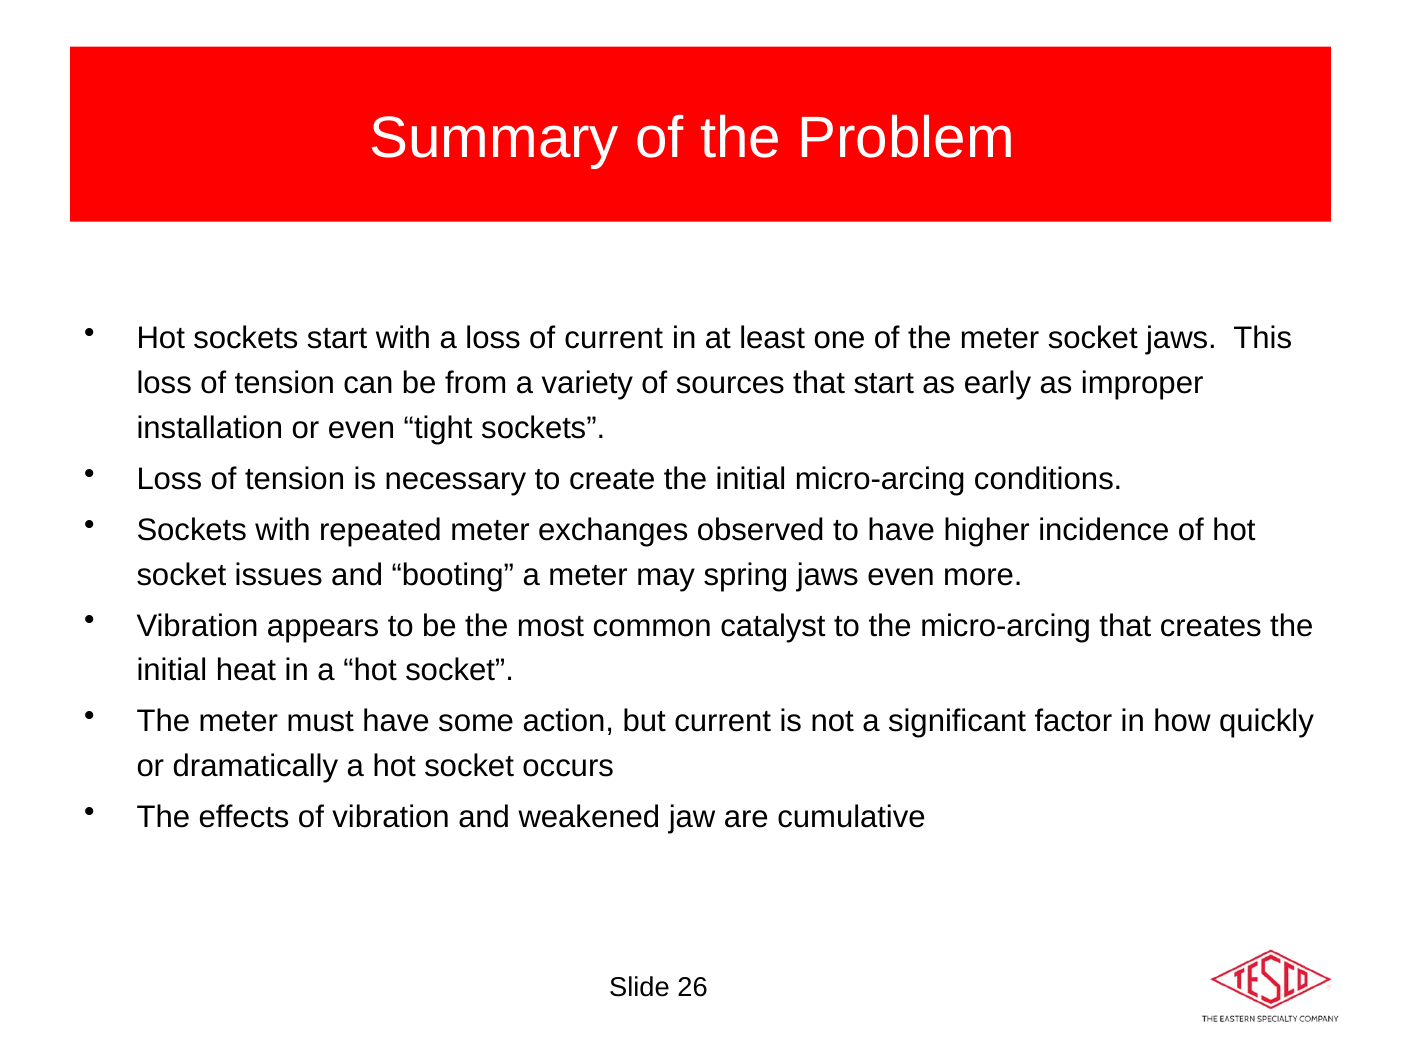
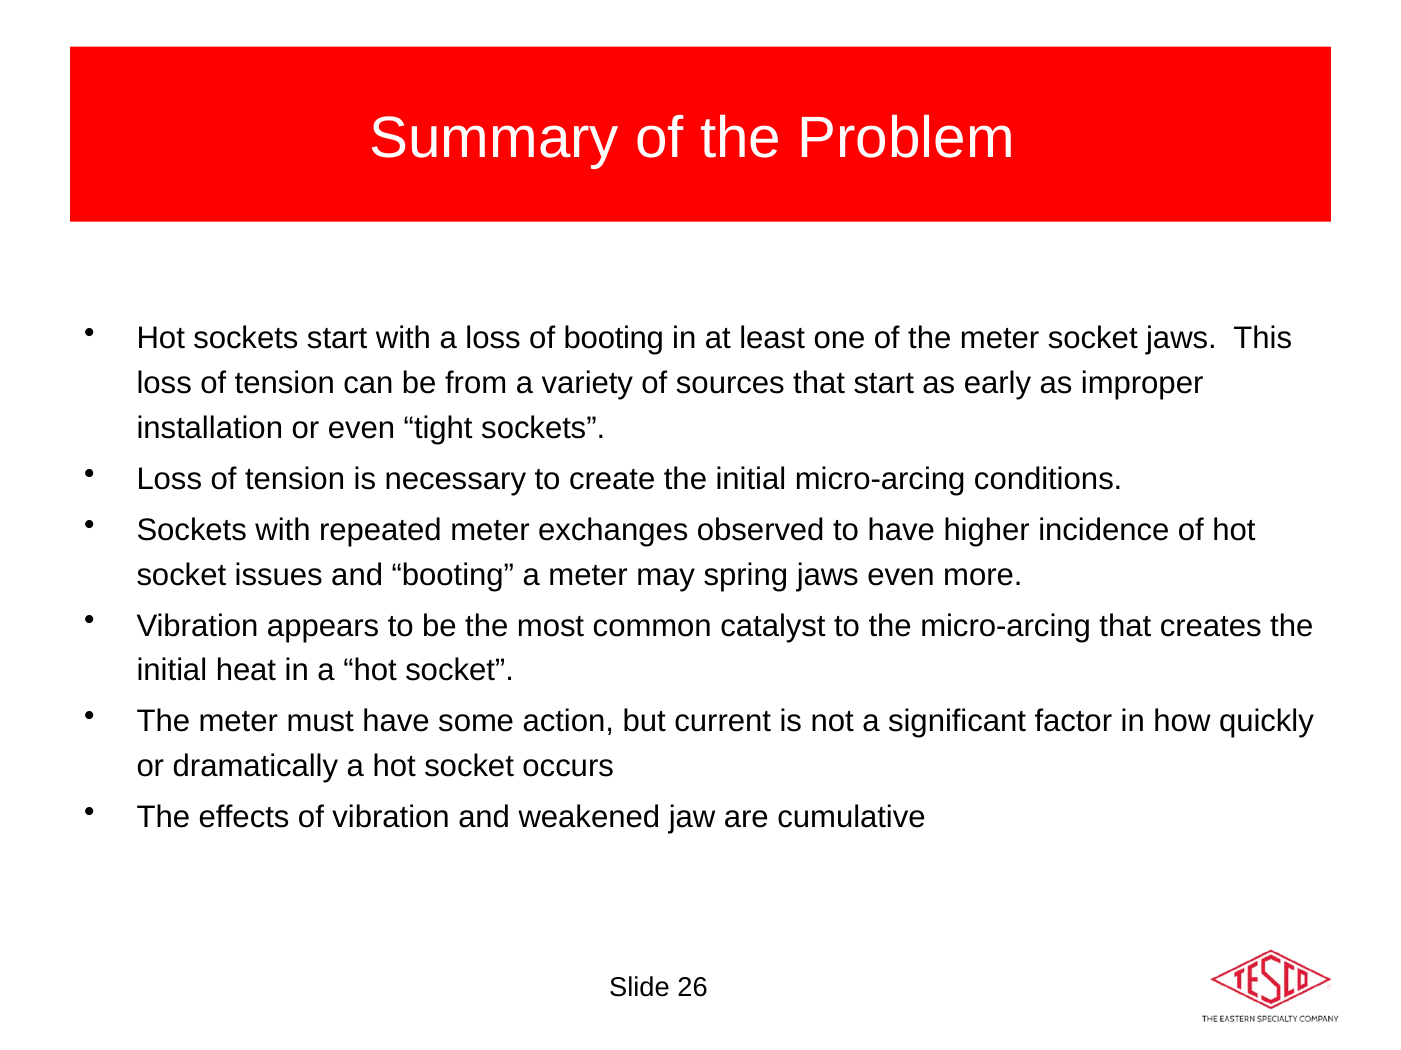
of current: current -> booting (614, 339)
